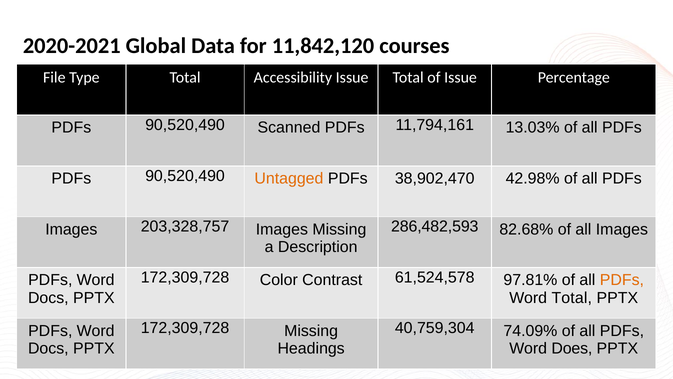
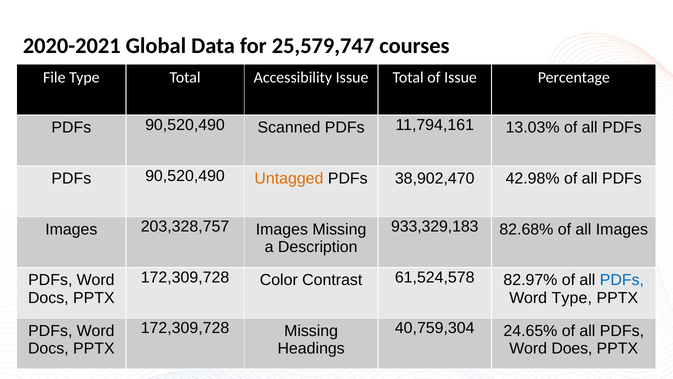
11,842,120: 11,842,120 -> 25,579,747 (323, 46)
286,482,593: 286,482,593 -> 933,329,183 (435, 227)
97.81%: 97.81% -> 82.97% (530, 280)
PDFs colour: orange -> blue (622, 280)
Word Total: Total -> Type (572, 298)
74.09%: 74.09% -> 24.65% (530, 331)
